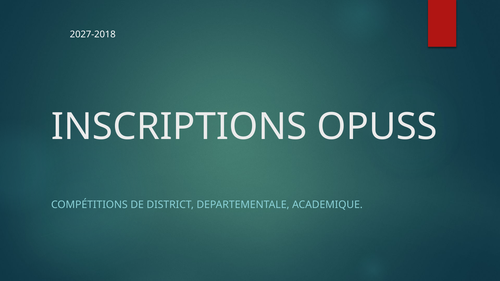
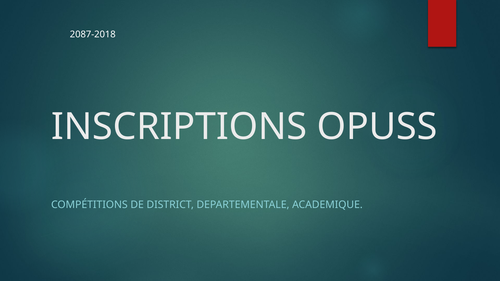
2027-2018: 2027-2018 -> 2087-2018 (93, 34)
